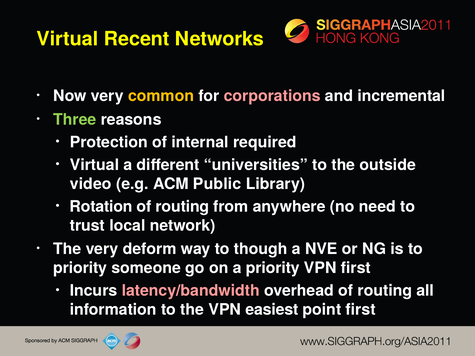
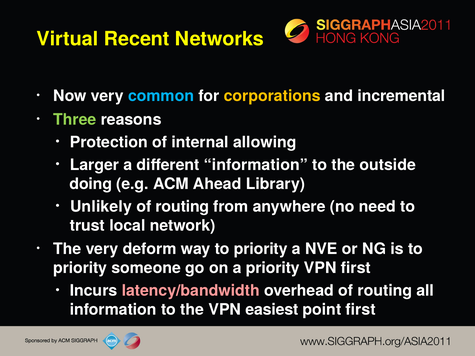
common colour: yellow -> light blue (161, 96)
corporations colour: pink -> yellow (272, 96)
required: required -> allowing (265, 142)
Virtual: Virtual -> Larger (94, 165)
different universities: universities -> information (256, 165)
video: video -> doing (91, 184)
Public: Public -> Ahead (217, 184)
Rotation: Rotation -> Unlikely (101, 207)
way to though: though -> priority (261, 249)
